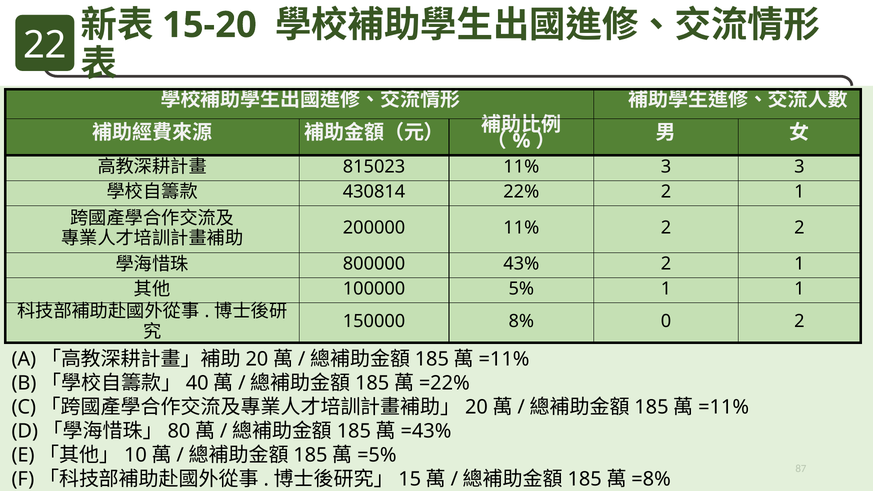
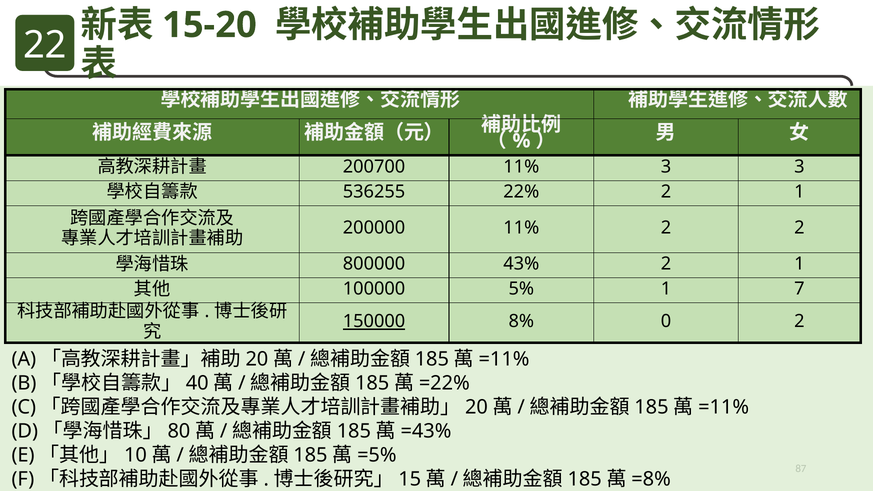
815023: 815023 -> 200700 (374, 167)
430814: 430814 -> 536255 (374, 192)
1 1: 1 -> 7 (799, 289)
150000 underline: none -> present (374, 321)
